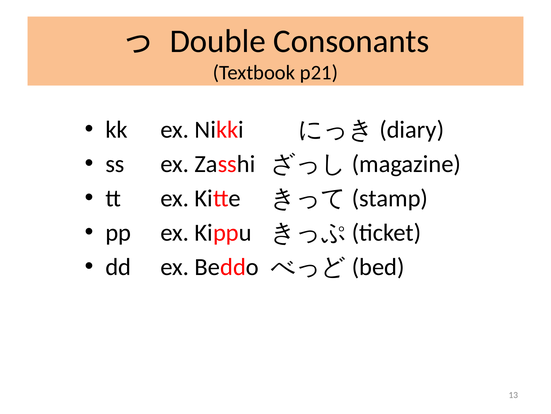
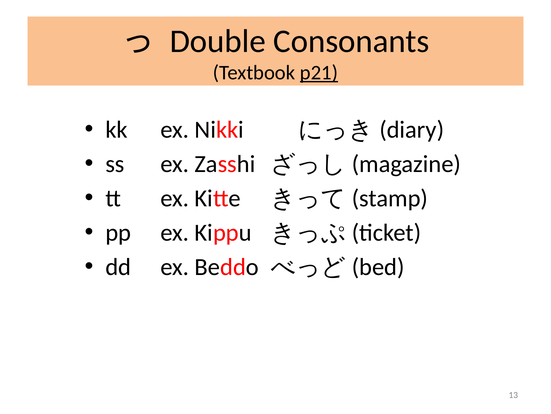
p21 underline: none -> present (319, 73)
